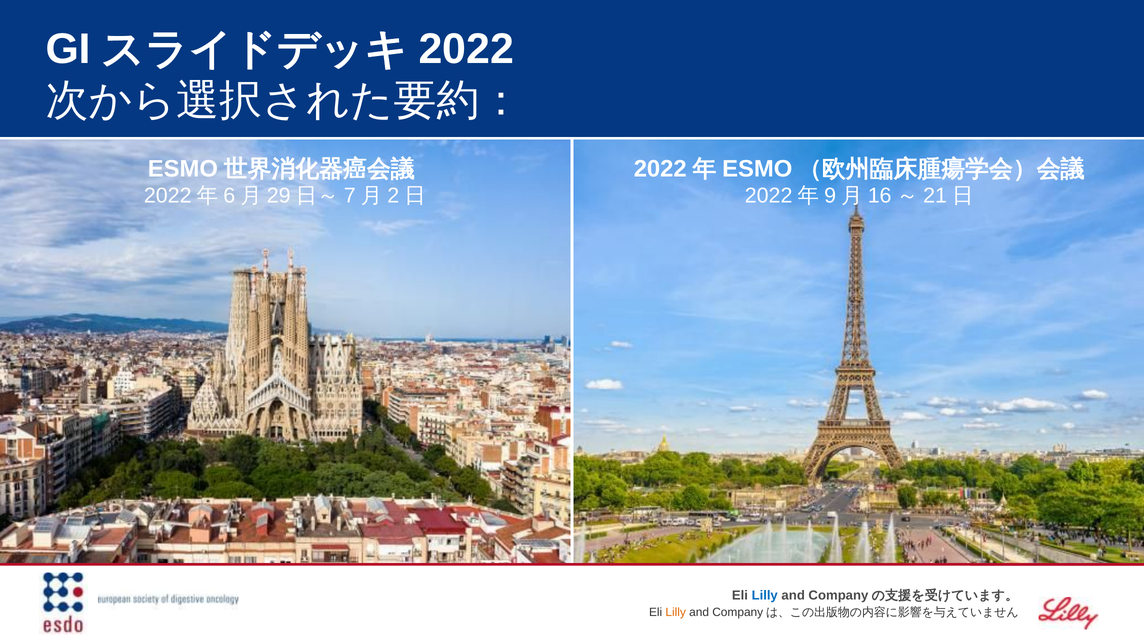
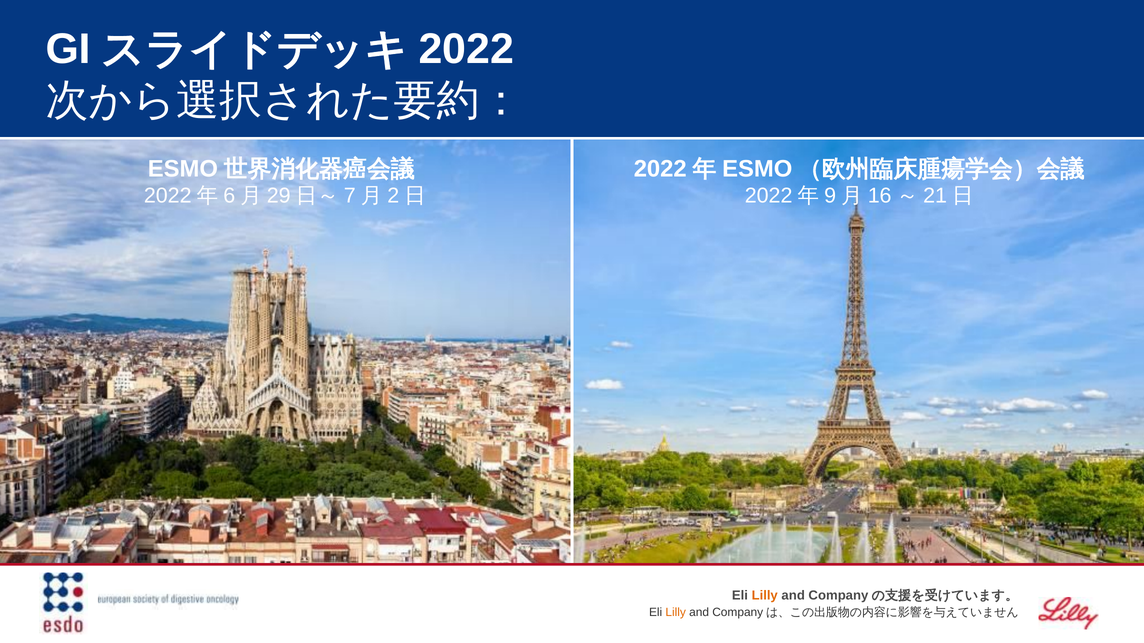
Lilly colour: blue -> orange (765, 596)
